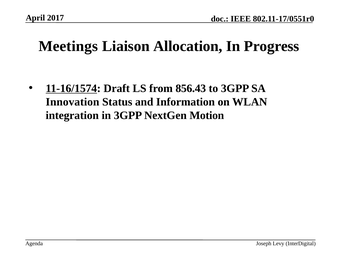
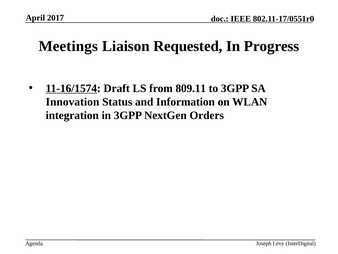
Allocation: Allocation -> Requested (188, 46)
856.43: 856.43 -> 809.11 (191, 88)
Motion: Motion -> Orders (207, 115)
